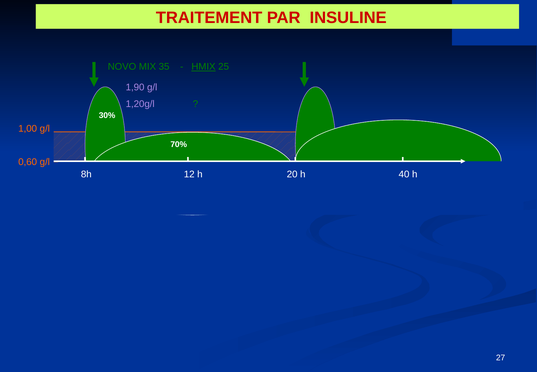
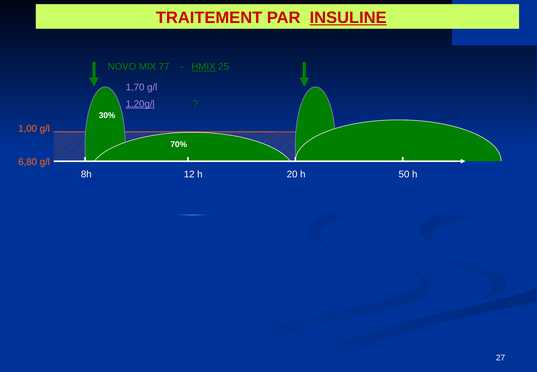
INSULINE underline: none -> present (348, 18)
35: 35 -> 77 (164, 67)
1,90: 1,90 -> 1,70 (135, 87)
1,20g/l underline: none -> present (140, 104)
0,60: 0,60 -> 6,80 (28, 162)
40: 40 -> 50 (404, 174)
